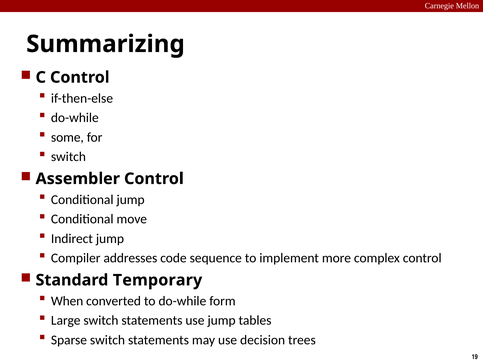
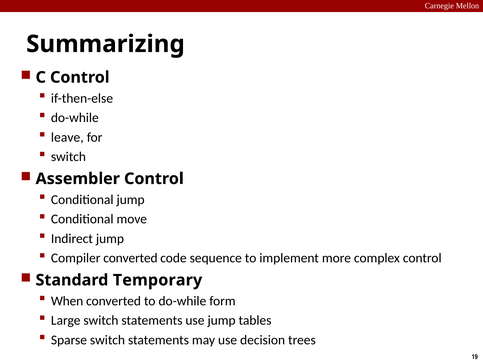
some: some -> leave (67, 137)
Compiler addresses: addresses -> converted (130, 258)
